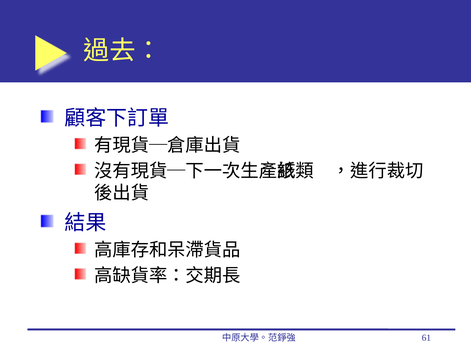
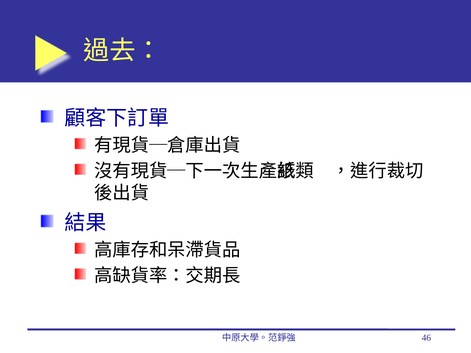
61: 61 -> 46 (426, 338)
